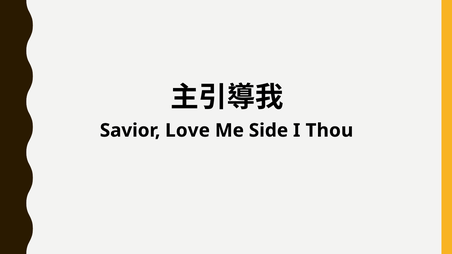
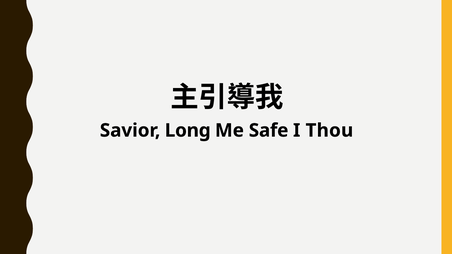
Love: Love -> Long (188, 131)
Side: Side -> Safe (269, 131)
